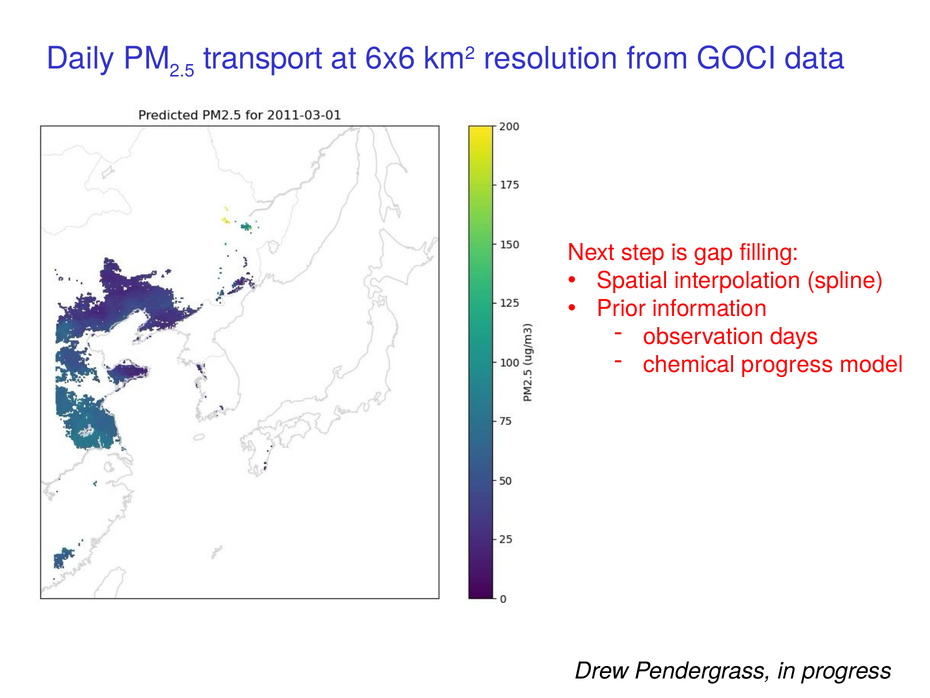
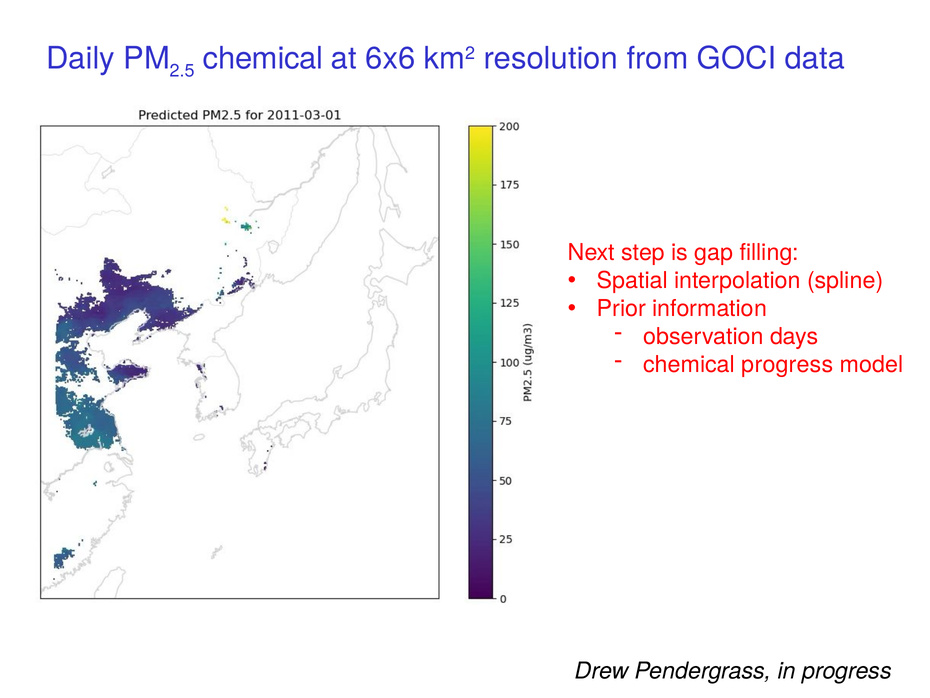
transport: transport -> chemical (263, 58)
